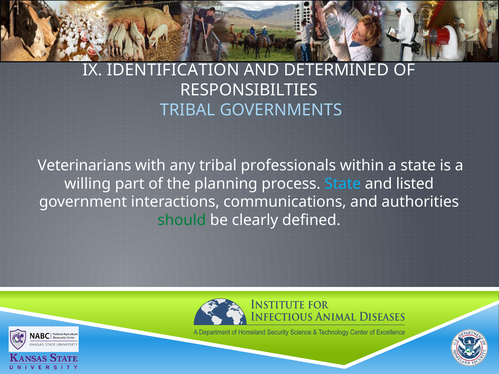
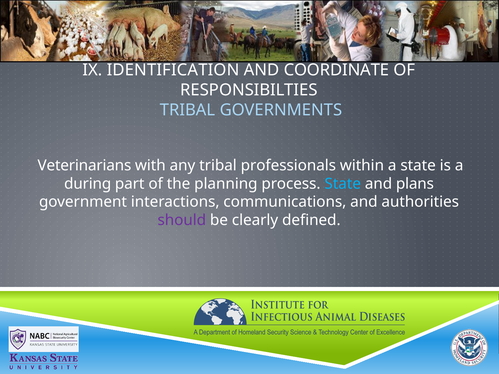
DETERMINED: DETERMINED -> COORDINATE (336, 70)
willing: willing -> during (88, 184)
listed: listed -> plans (415, 184)
should colour: green -> purple (182, 220)
